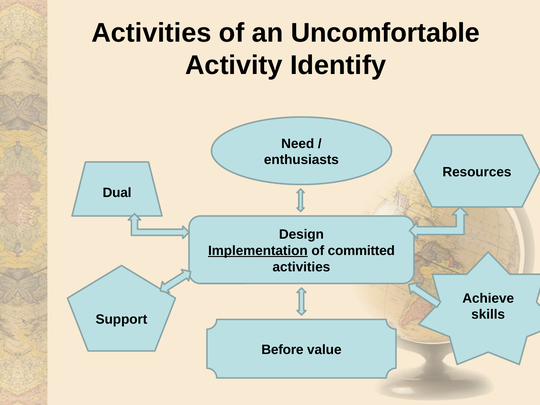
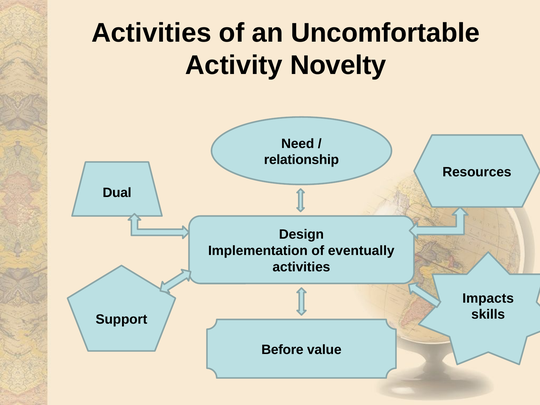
Identify: Identify -> Novelty (338, 65)
enthusiasts: enthusiasts -> relationship (301, 160)
Implementation underline: present -> none (258, 251)
committed: committed -> eventually (361, 251)
Achieve: Achieve -> Impacts (488, 298)
